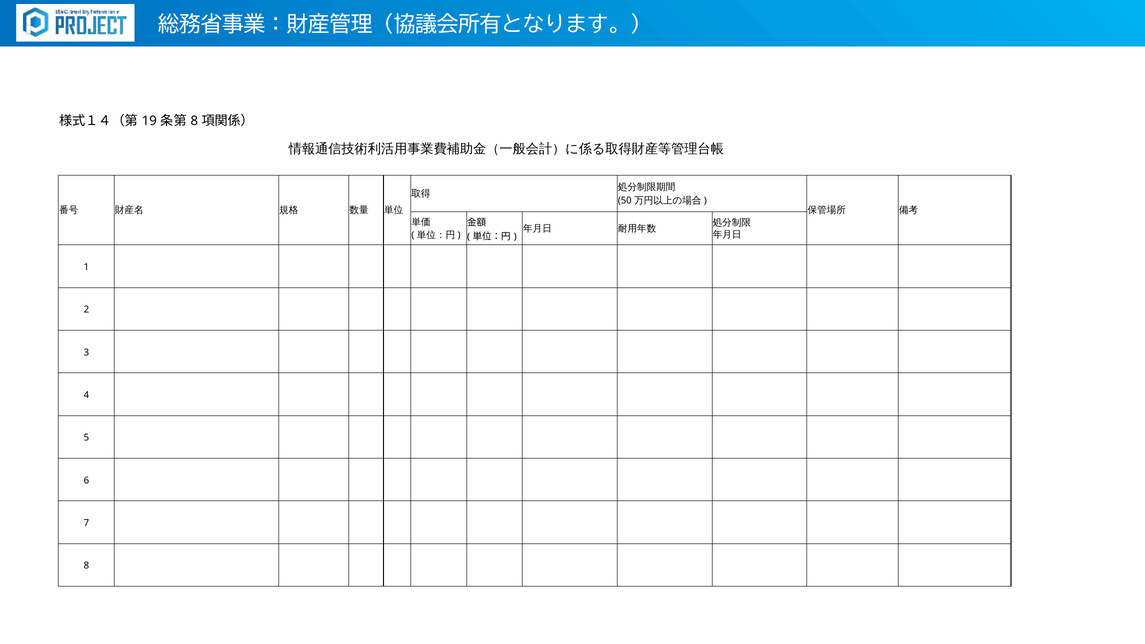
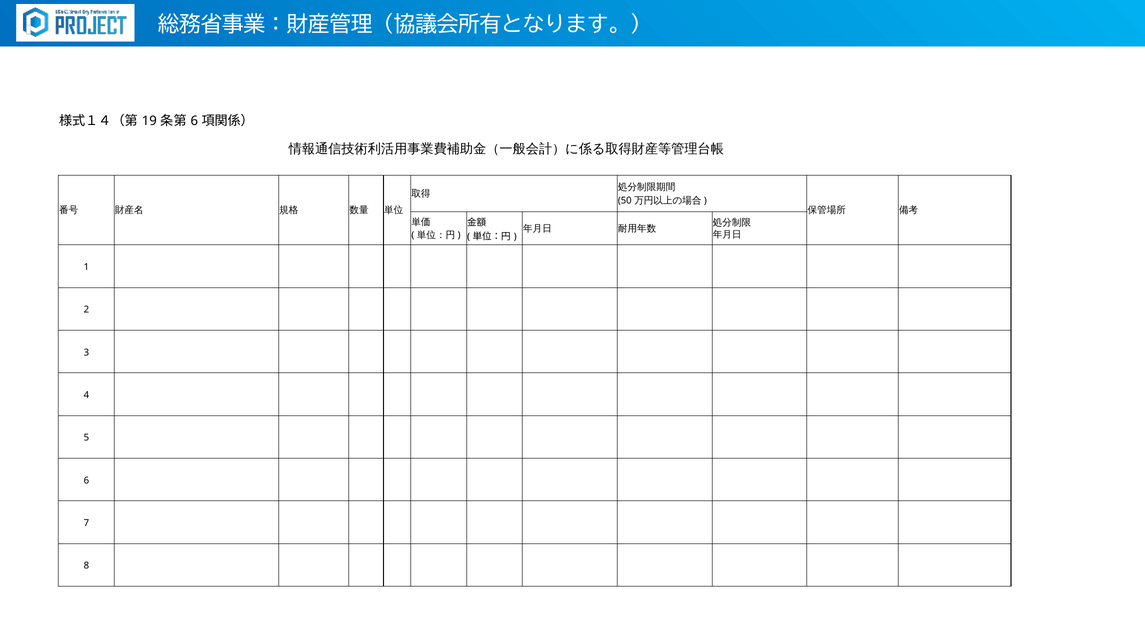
8: 8 -> 6 (194, 121)
